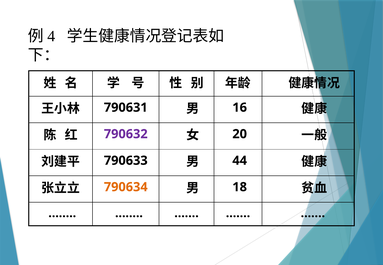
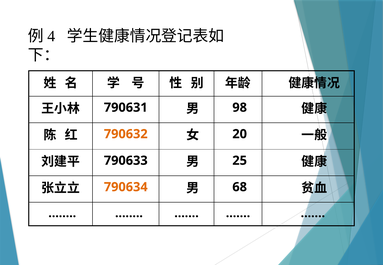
16: 16 -> 98 (240, 108)
790632 colour: purple -> orange (126, 134)
44: 44 -> 25 (240, 161)
18: 18 -> 68 (240, 187)
